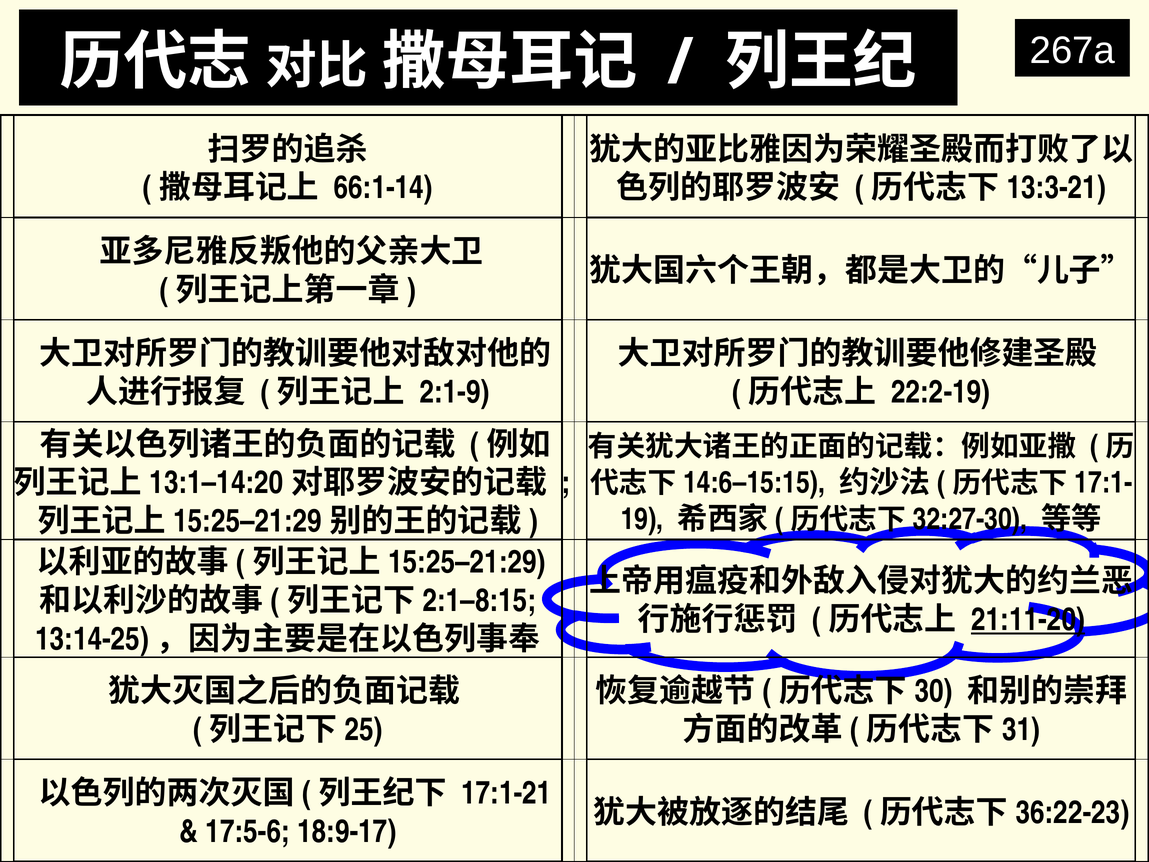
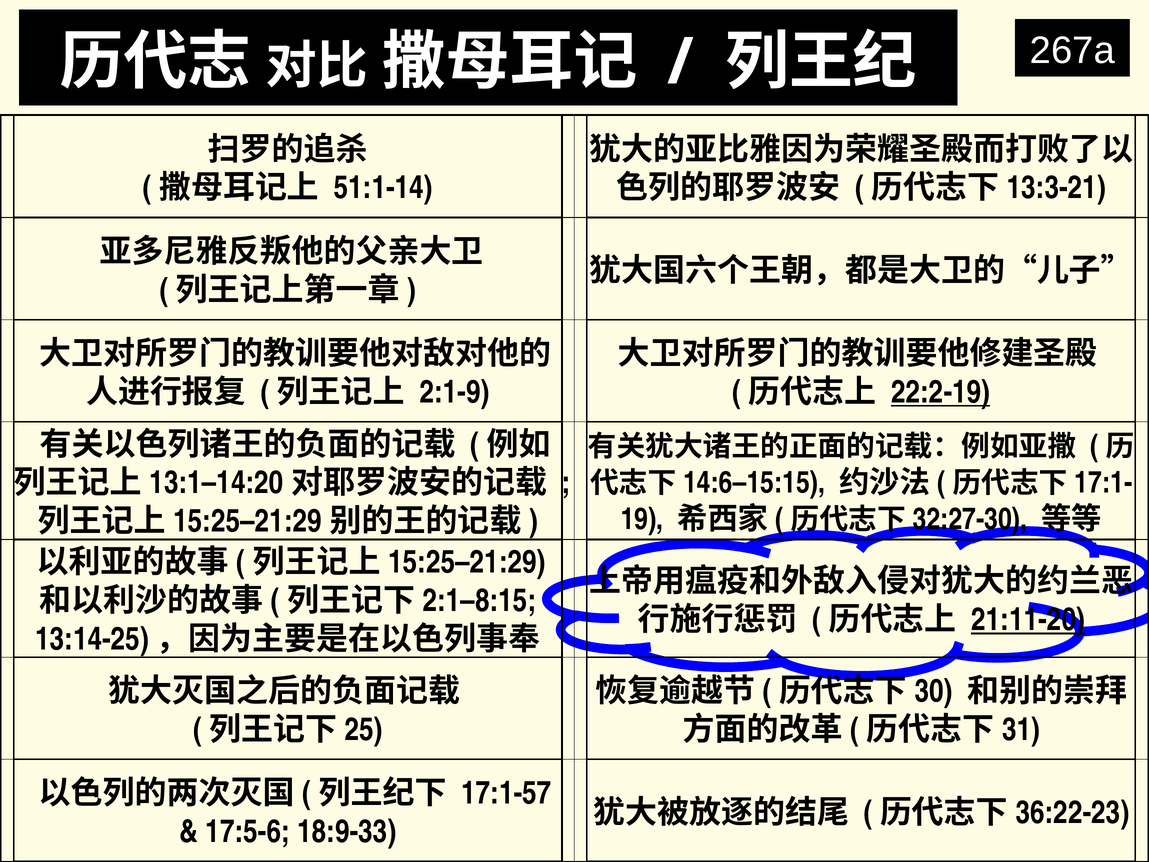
66:1-14: 66:1-14 -> 51:1-14 (383, 188)
22:2-19 underline: none -> present (941, 392)
17:1-21: 17:1-21 -> 17:1-57 (506, 793)
18:9-17: 18:9-17 -> 18:9-33 (347, 832)
